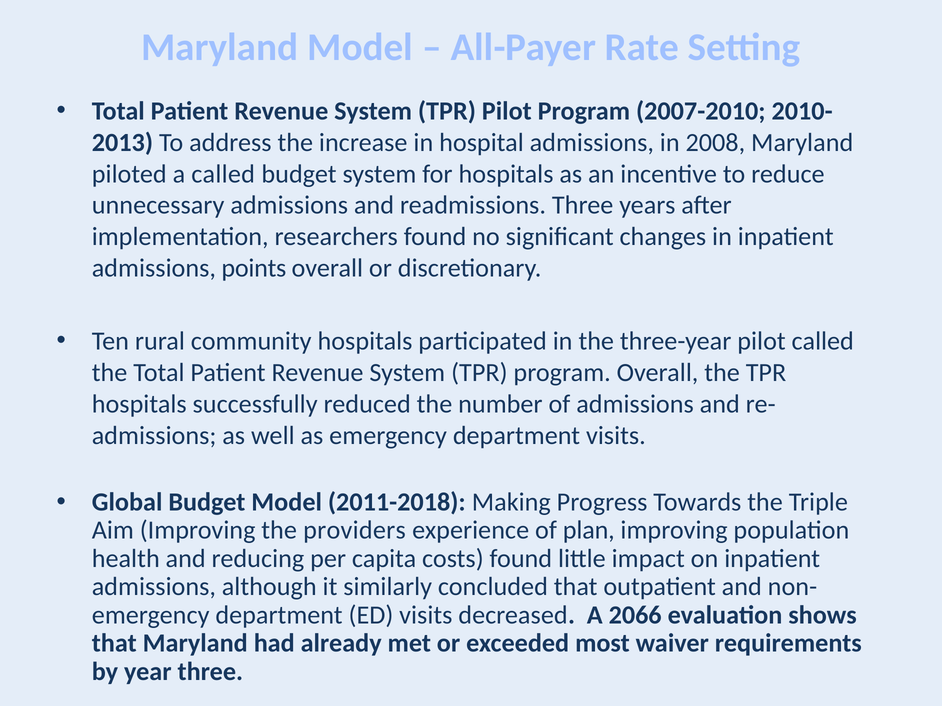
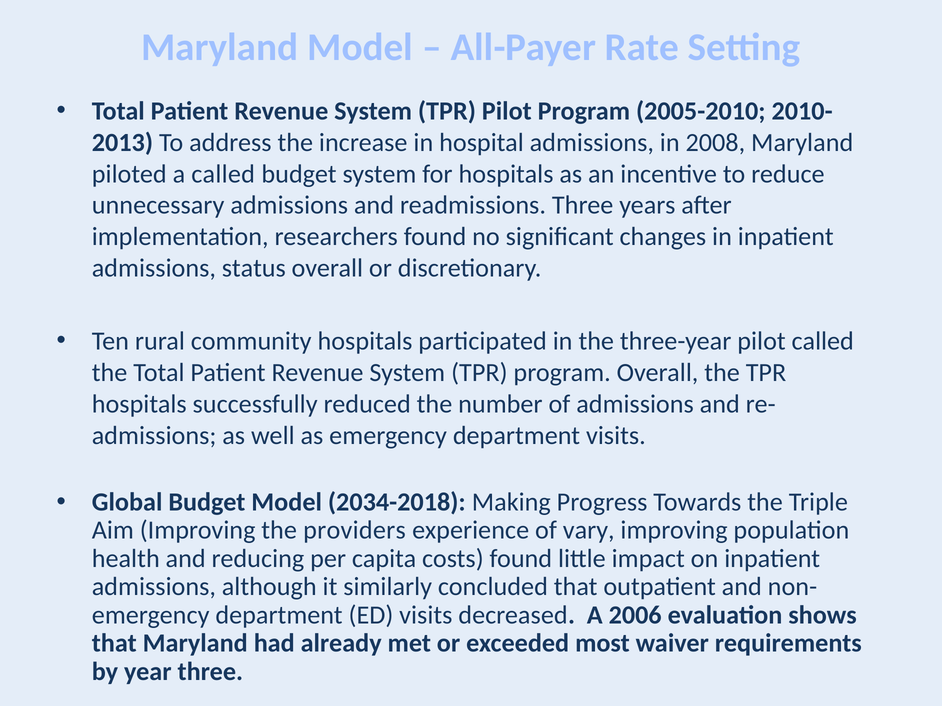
2007-2010: 2007-2010 -> 2005-2010 (701, 111)
points: points -> status (254, 268)
2011-2018: 2011-2018 -> 2034-2018 (397, 502)
plan: plan -> vary (589, 531)
2066: 2066 -> 2006 (635, 615)
